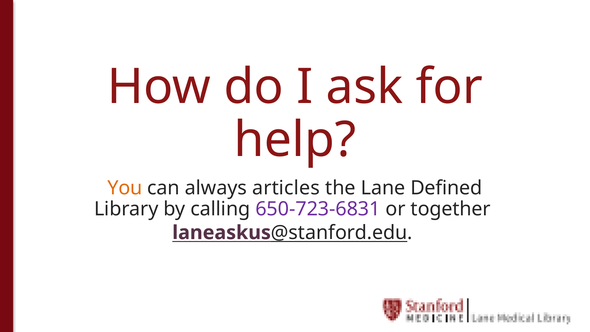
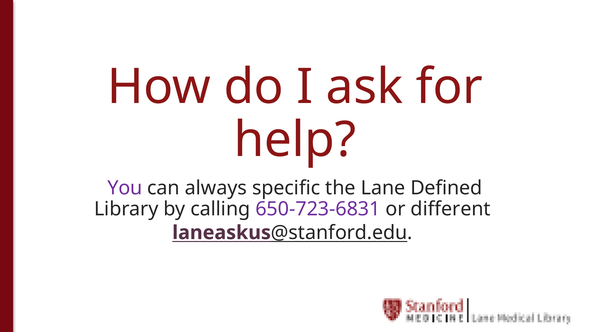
You colour: orange -> purple (125, 188)
articles: articles -> specific (286, 188)
together: together -> different (451, 209)
